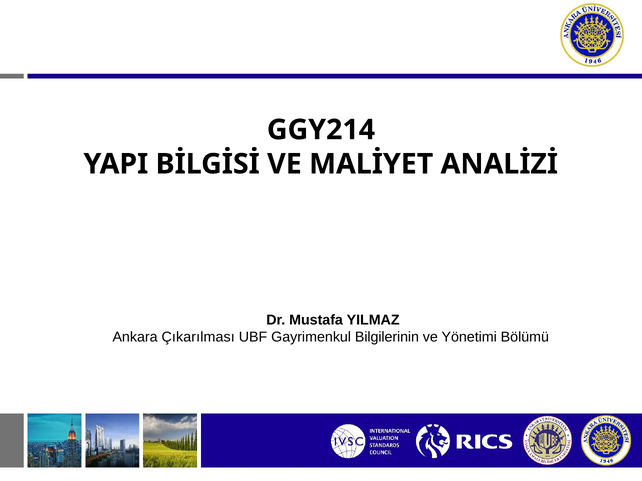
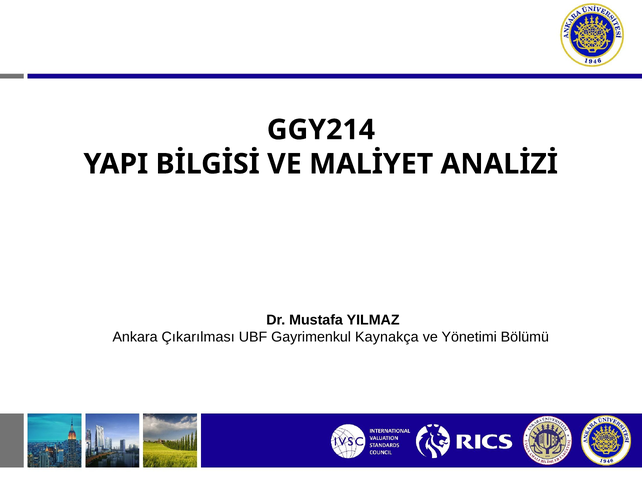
Bilgilerinin: Bilgilerinin -> Kaynakça (387, 338)
